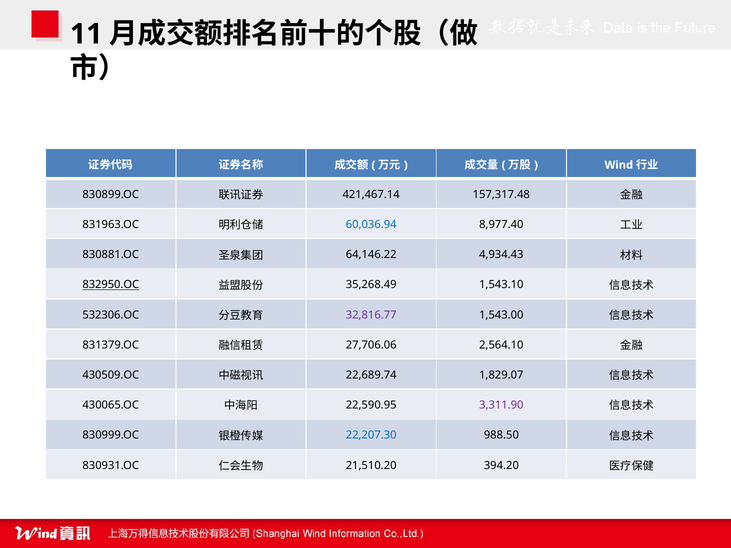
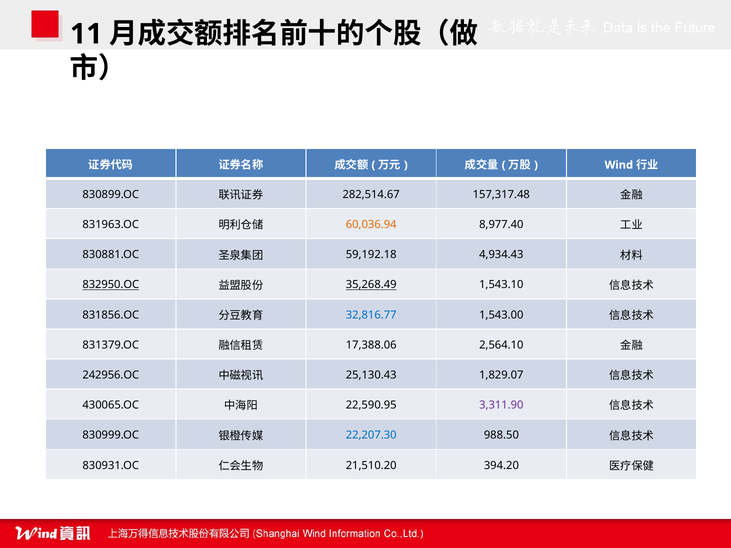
421,467.14: 421,467.14 -> 282,514.67 (371, 195)
60,036.94 colour: blue -> orange (371, 225)
64,146.22: 64,146.22 -> 59,192.18 (371, 255)
35,268.49 underline: none -> present (371, 285)
532306.OC: 532306.OC -> 831856.OC (111, 315)
32,816.77 colour: purple -> blue (371, 315)
27,706.06: 27,706.06 -> 17,388.06 (371, 345)
430509.OC: 430509.OC -> 242956.OC (111, 375)
22,689.74: 22,689.74 -> 25,130.43 (371, 375)
